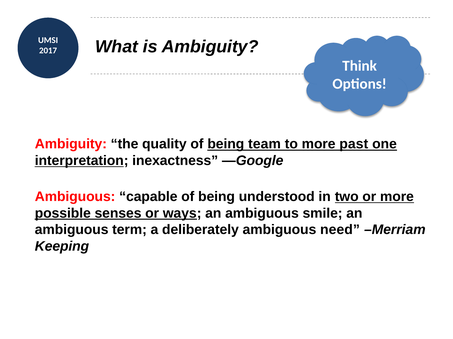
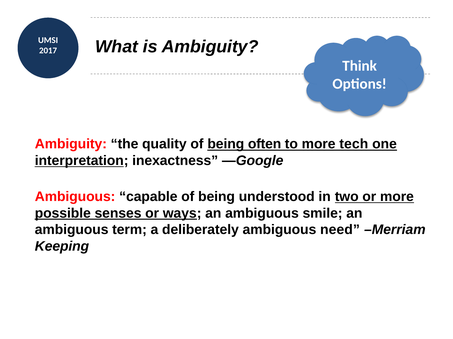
team: team -> often (265, 144)
past: past -> tech (354, 144)
